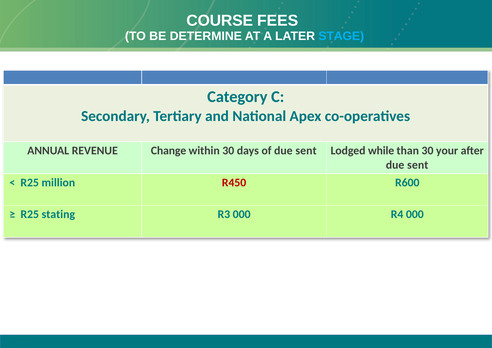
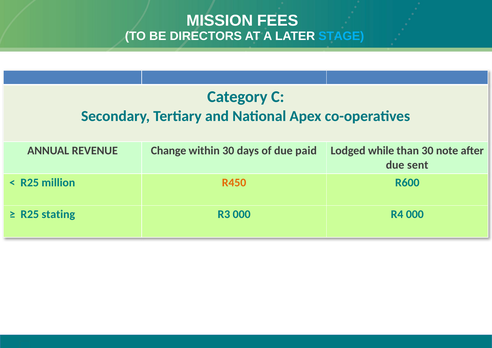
COURSE: COURSE -> MISSION (220, 20)
DETERMINE: DETERMINE -> DIRECTORS (206, 36)
of due sent: sent -> paid (306, 151)
your: your -> note (447, 151)
R450 colour: red -> orange (234, 183)
